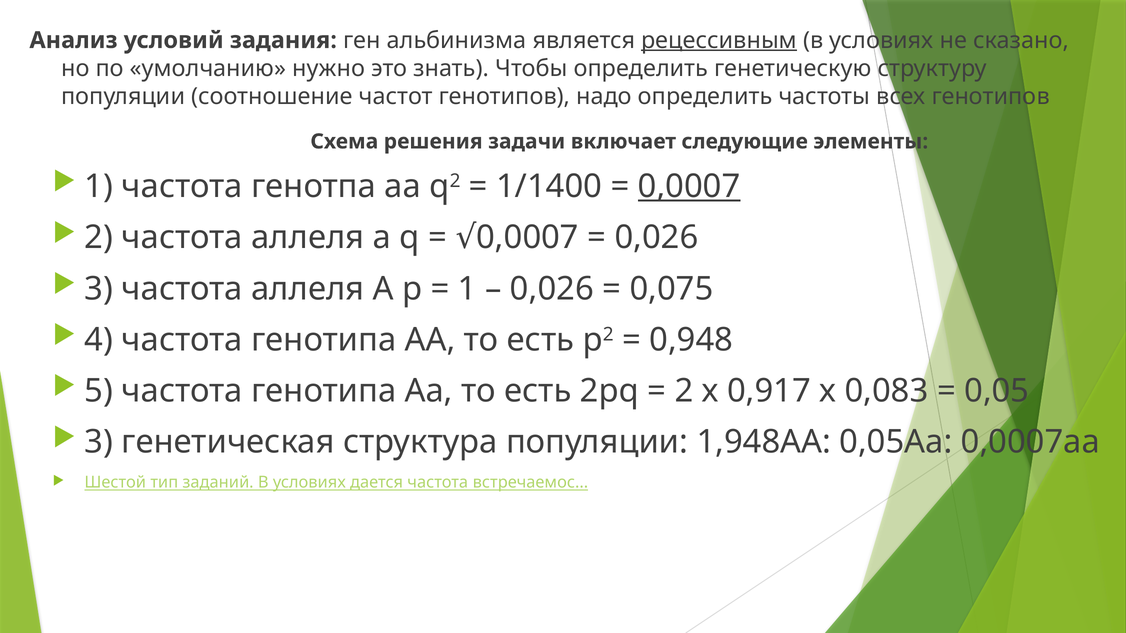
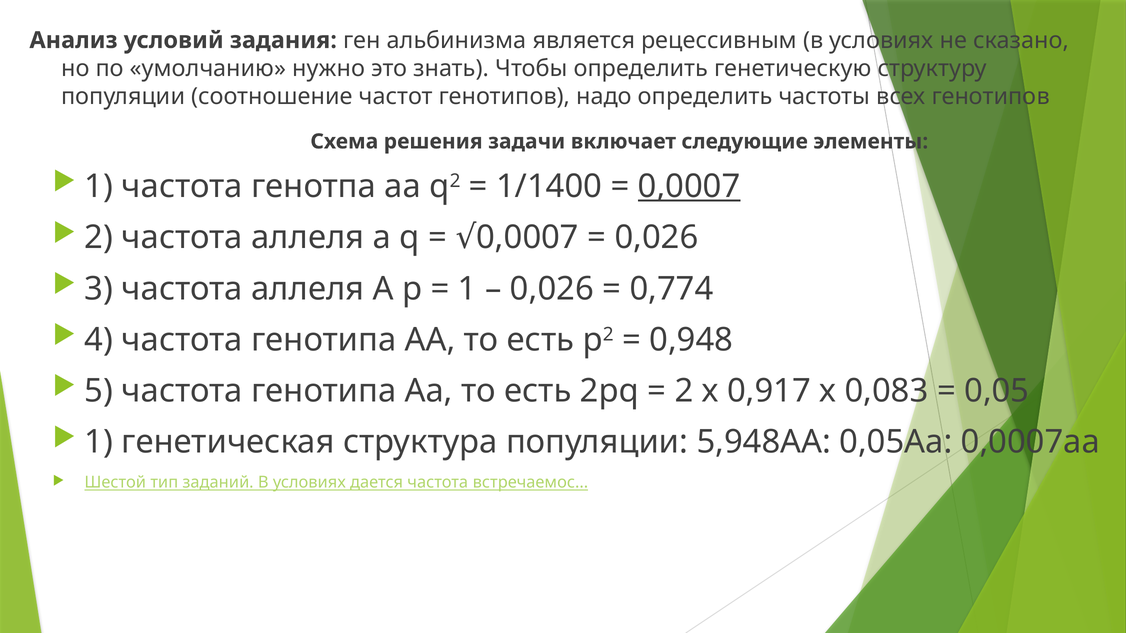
рецессивным underline: present -> none (719, 40)
0,075: 0,075 -> 0,774 (671, 289)
3: 3 -> 1 (99, 442)
1,948АА: 1,948АА -> 5,948АА (764, 442)
